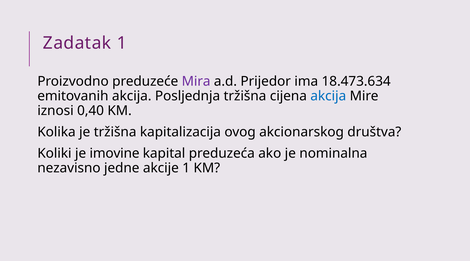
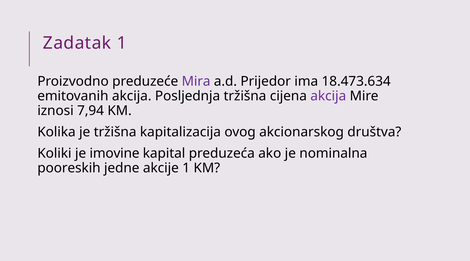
akcija colour: blue -> purple (328, 96)
0,40: 0,40 -> 7,94 (91, 111)
nezavisno: nezavisno -> pooreskih (69, 168)
